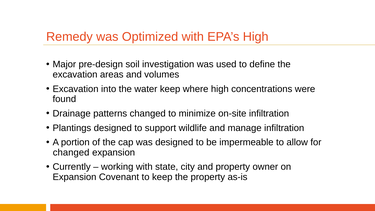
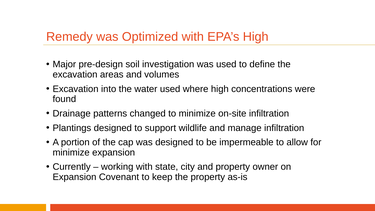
water keep: keep -> used (170, 89)
changed: changed -> minimize (71, 152)
